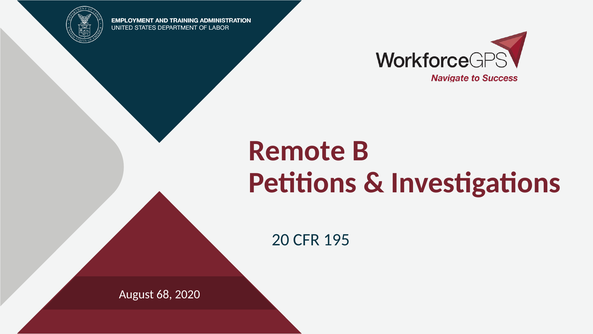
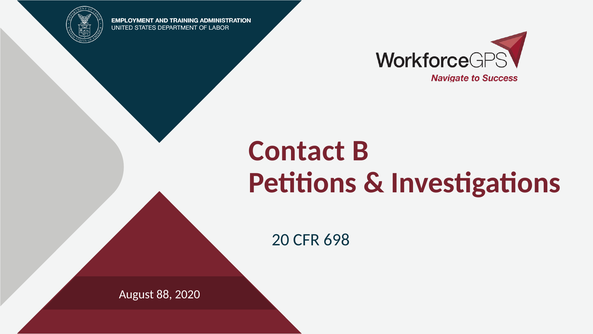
Remote: Remote -> Contact (297, 151)
195: 195 -> 698 (337, 240)
68: 68 -> 88 (164, 294)
